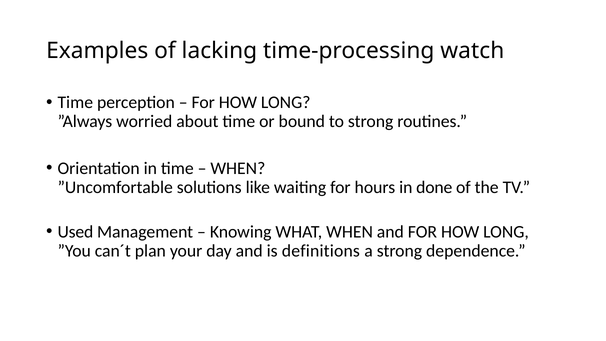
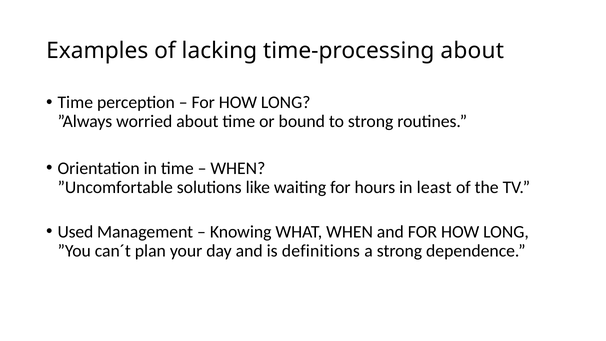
time-processing watch: watch -> about (472, 51)
done: done -> least (434, 187)
